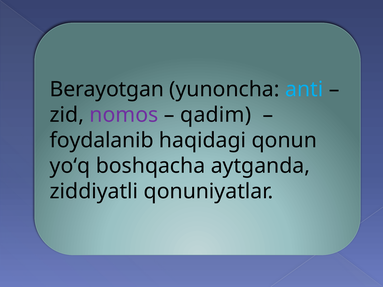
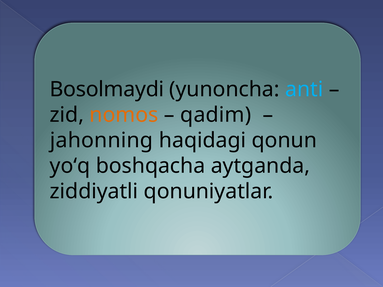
Berayotgan: Berayotgan -> Bosolmaydi (107, 90)
nomos colour: purple -> orange (124, 115)
foydalanib: foydalanib -> jahonning (101, 141)
